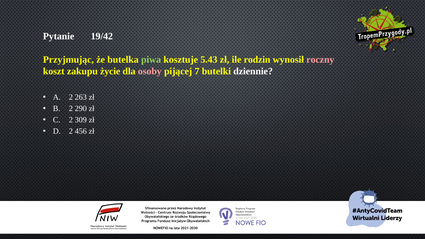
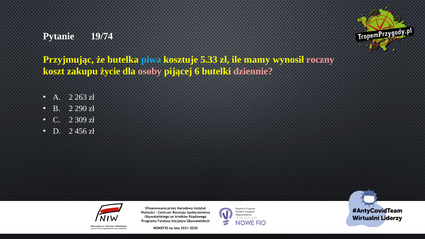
19/42: 19/42 -> 19/74 (102, 36)
piwa colour: light green -> light blue (151, 60)
5.43: 5.43 -> 5.33 (209, 60)
rodzin: rodzin -> mamy (257, 60)
7: 7 -> 6 (197, 71)
dziennie colour: white -> pink (253, 71)
